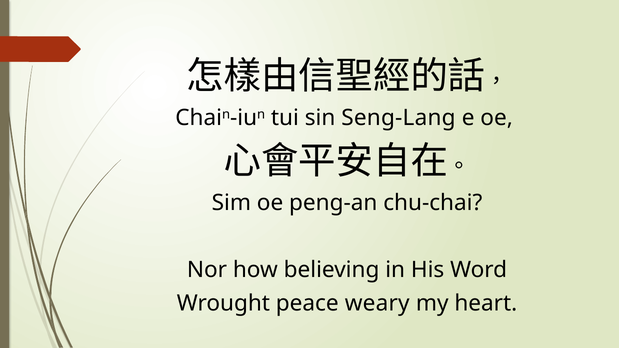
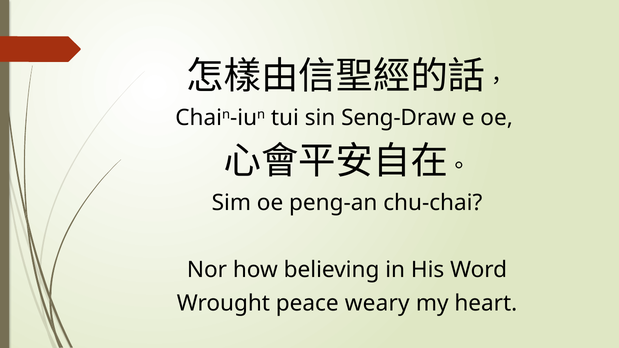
Seng-Lang: Seng-Lang -> Seng-Draw (399, 118)
